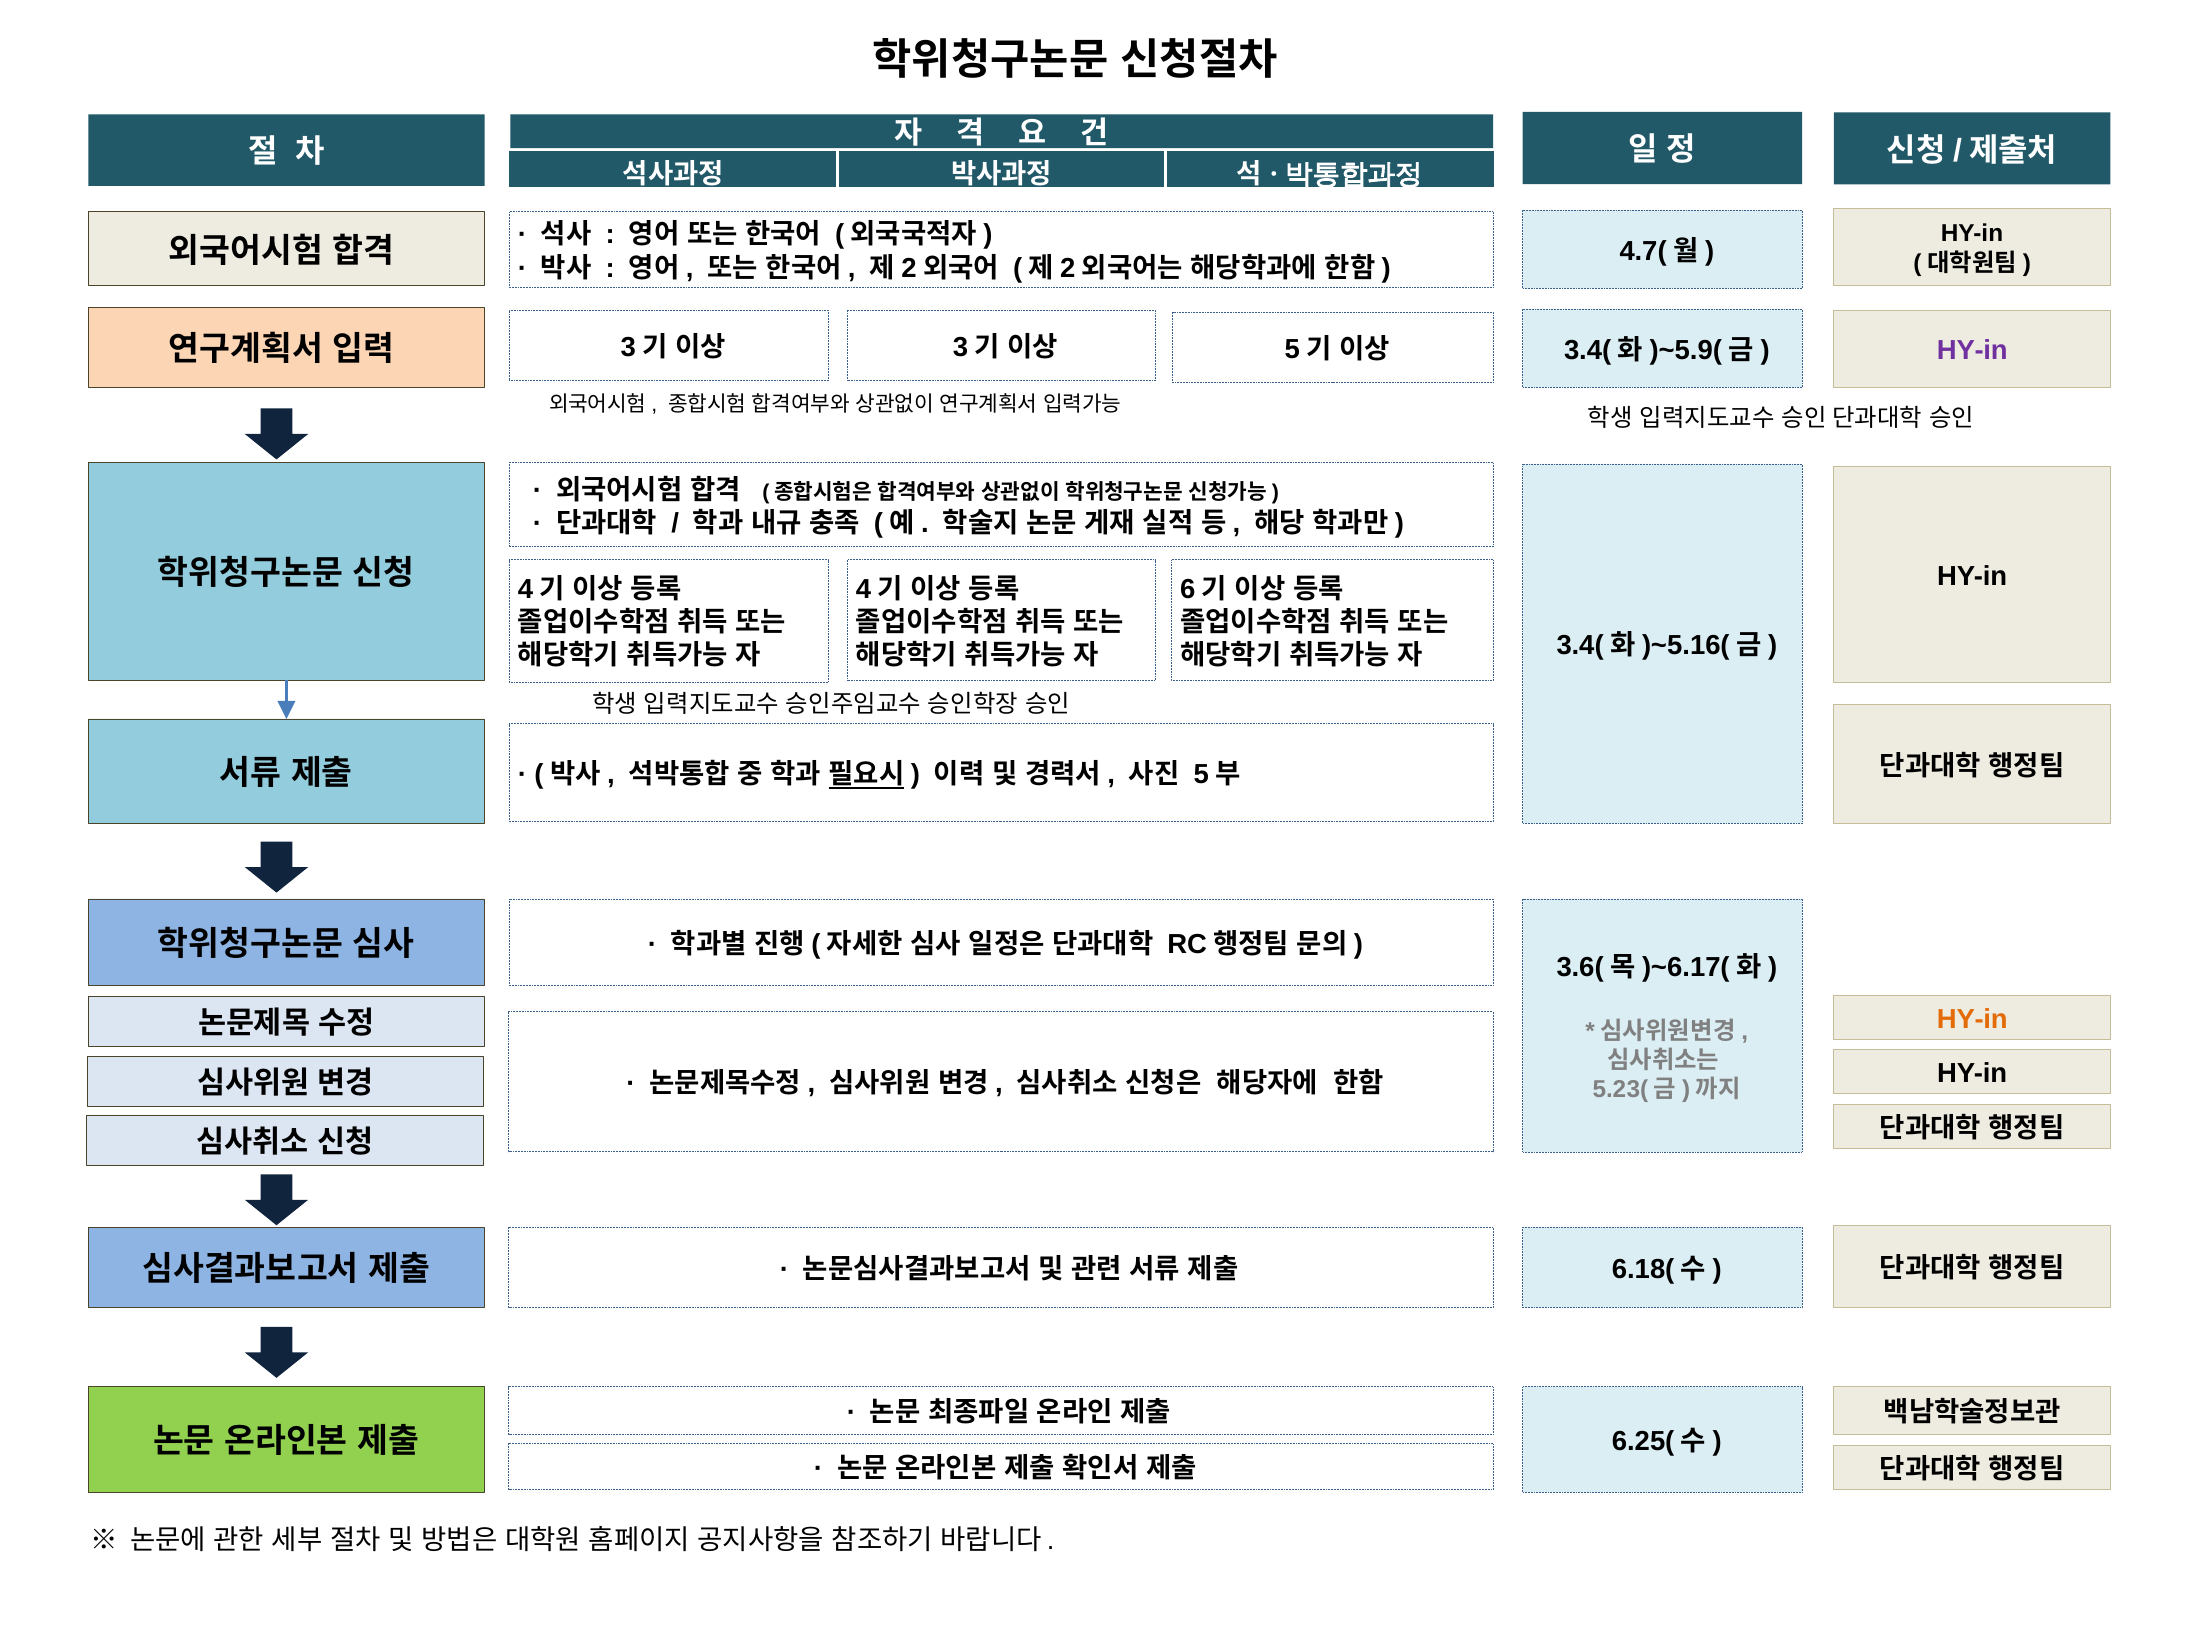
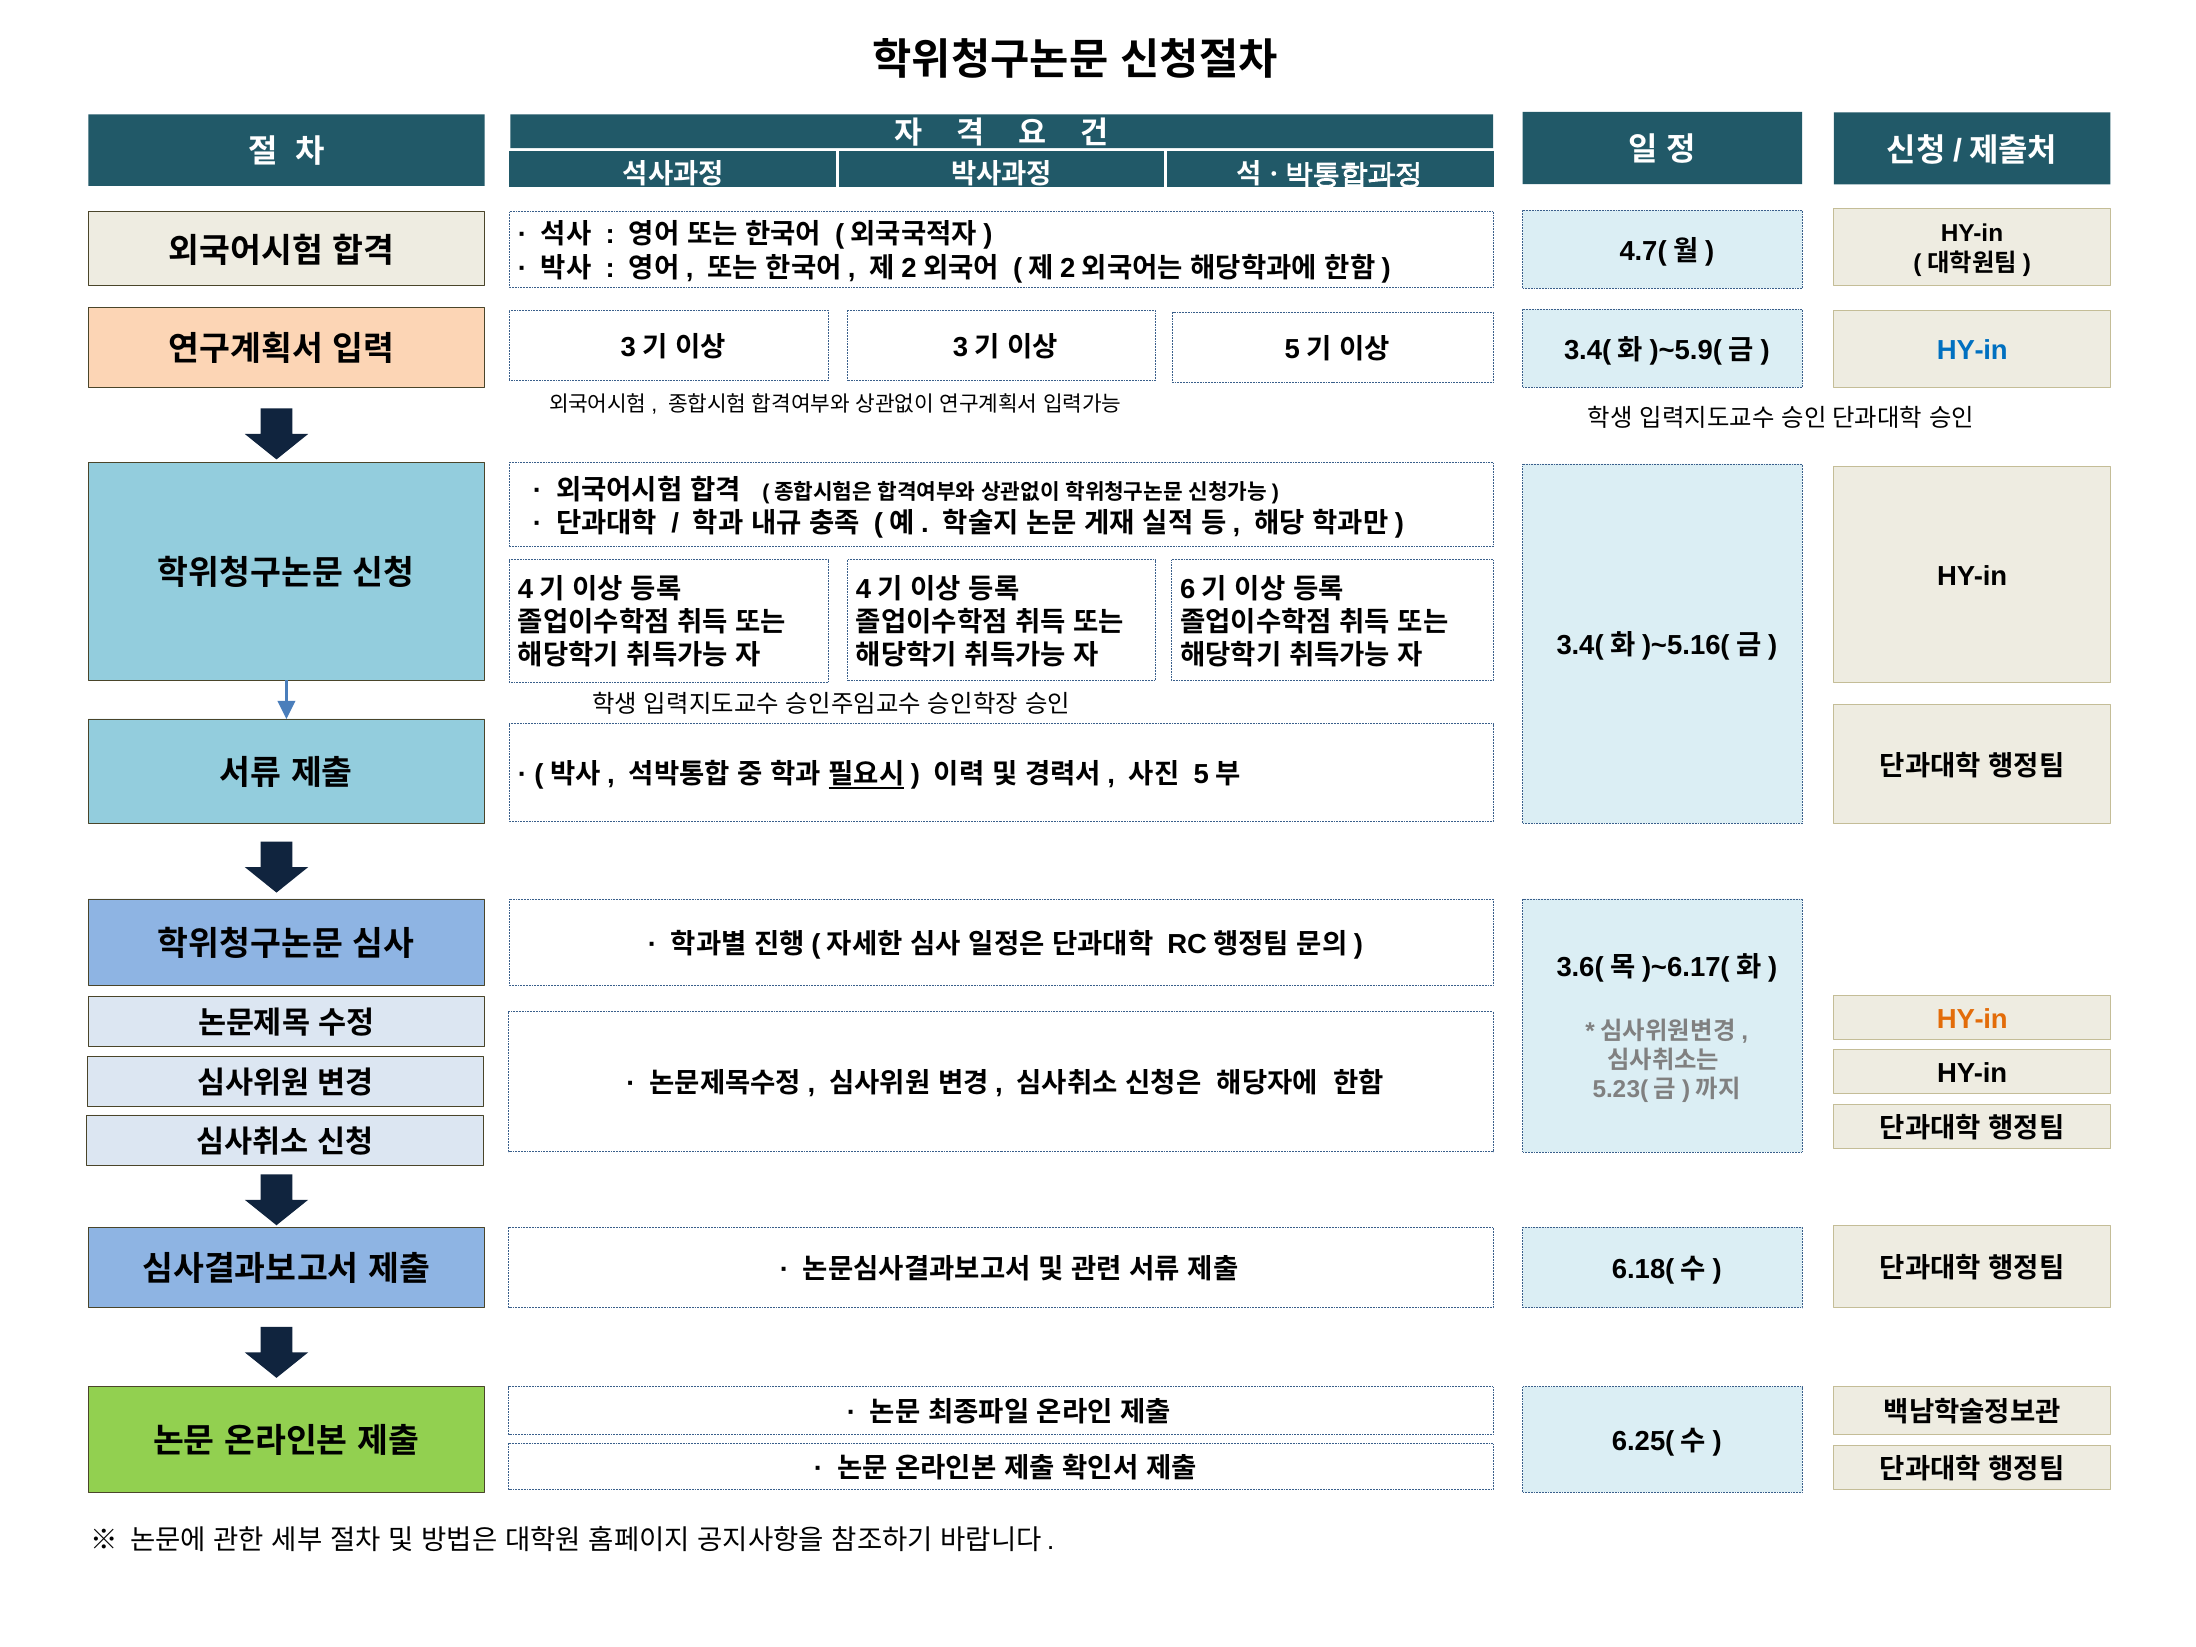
HY-in colour: purple -> blue (1972, 351)
